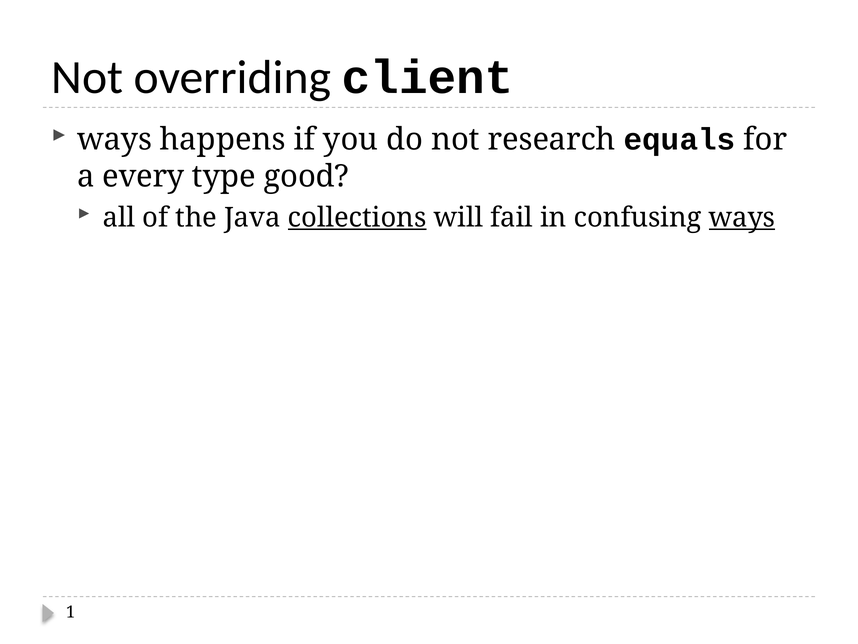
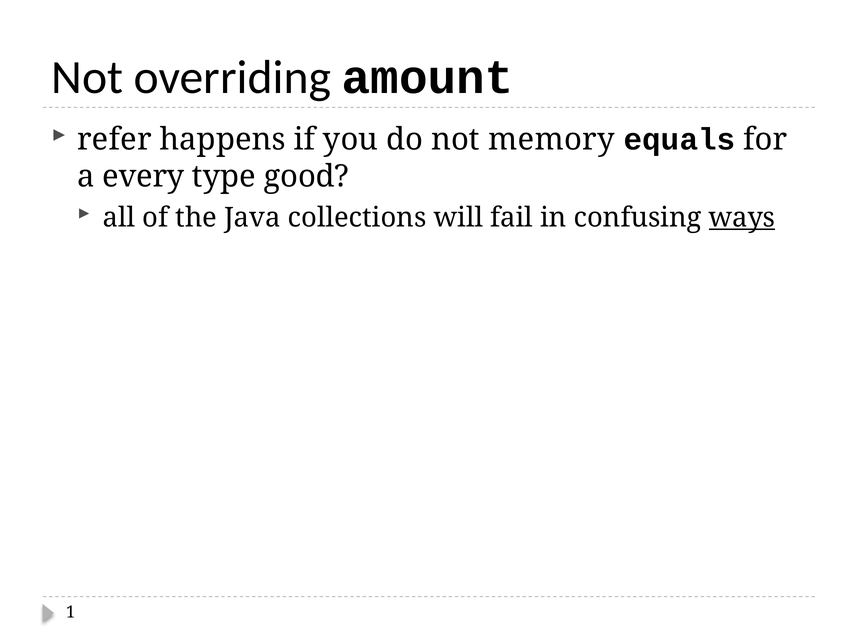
client: client -> amount (428, 78)
ways: ways -> refer (114, 139)
research: research -> memory (551, 139)
collections underline: present -> none (357, 217)
